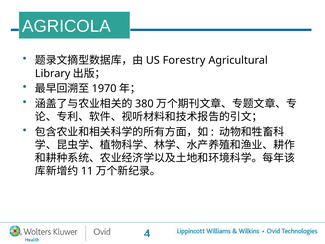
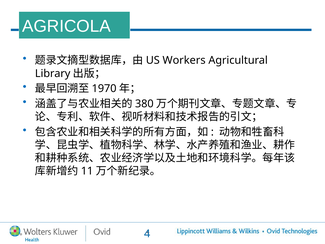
Forestry: Forestry -> Workers (184, 60)
